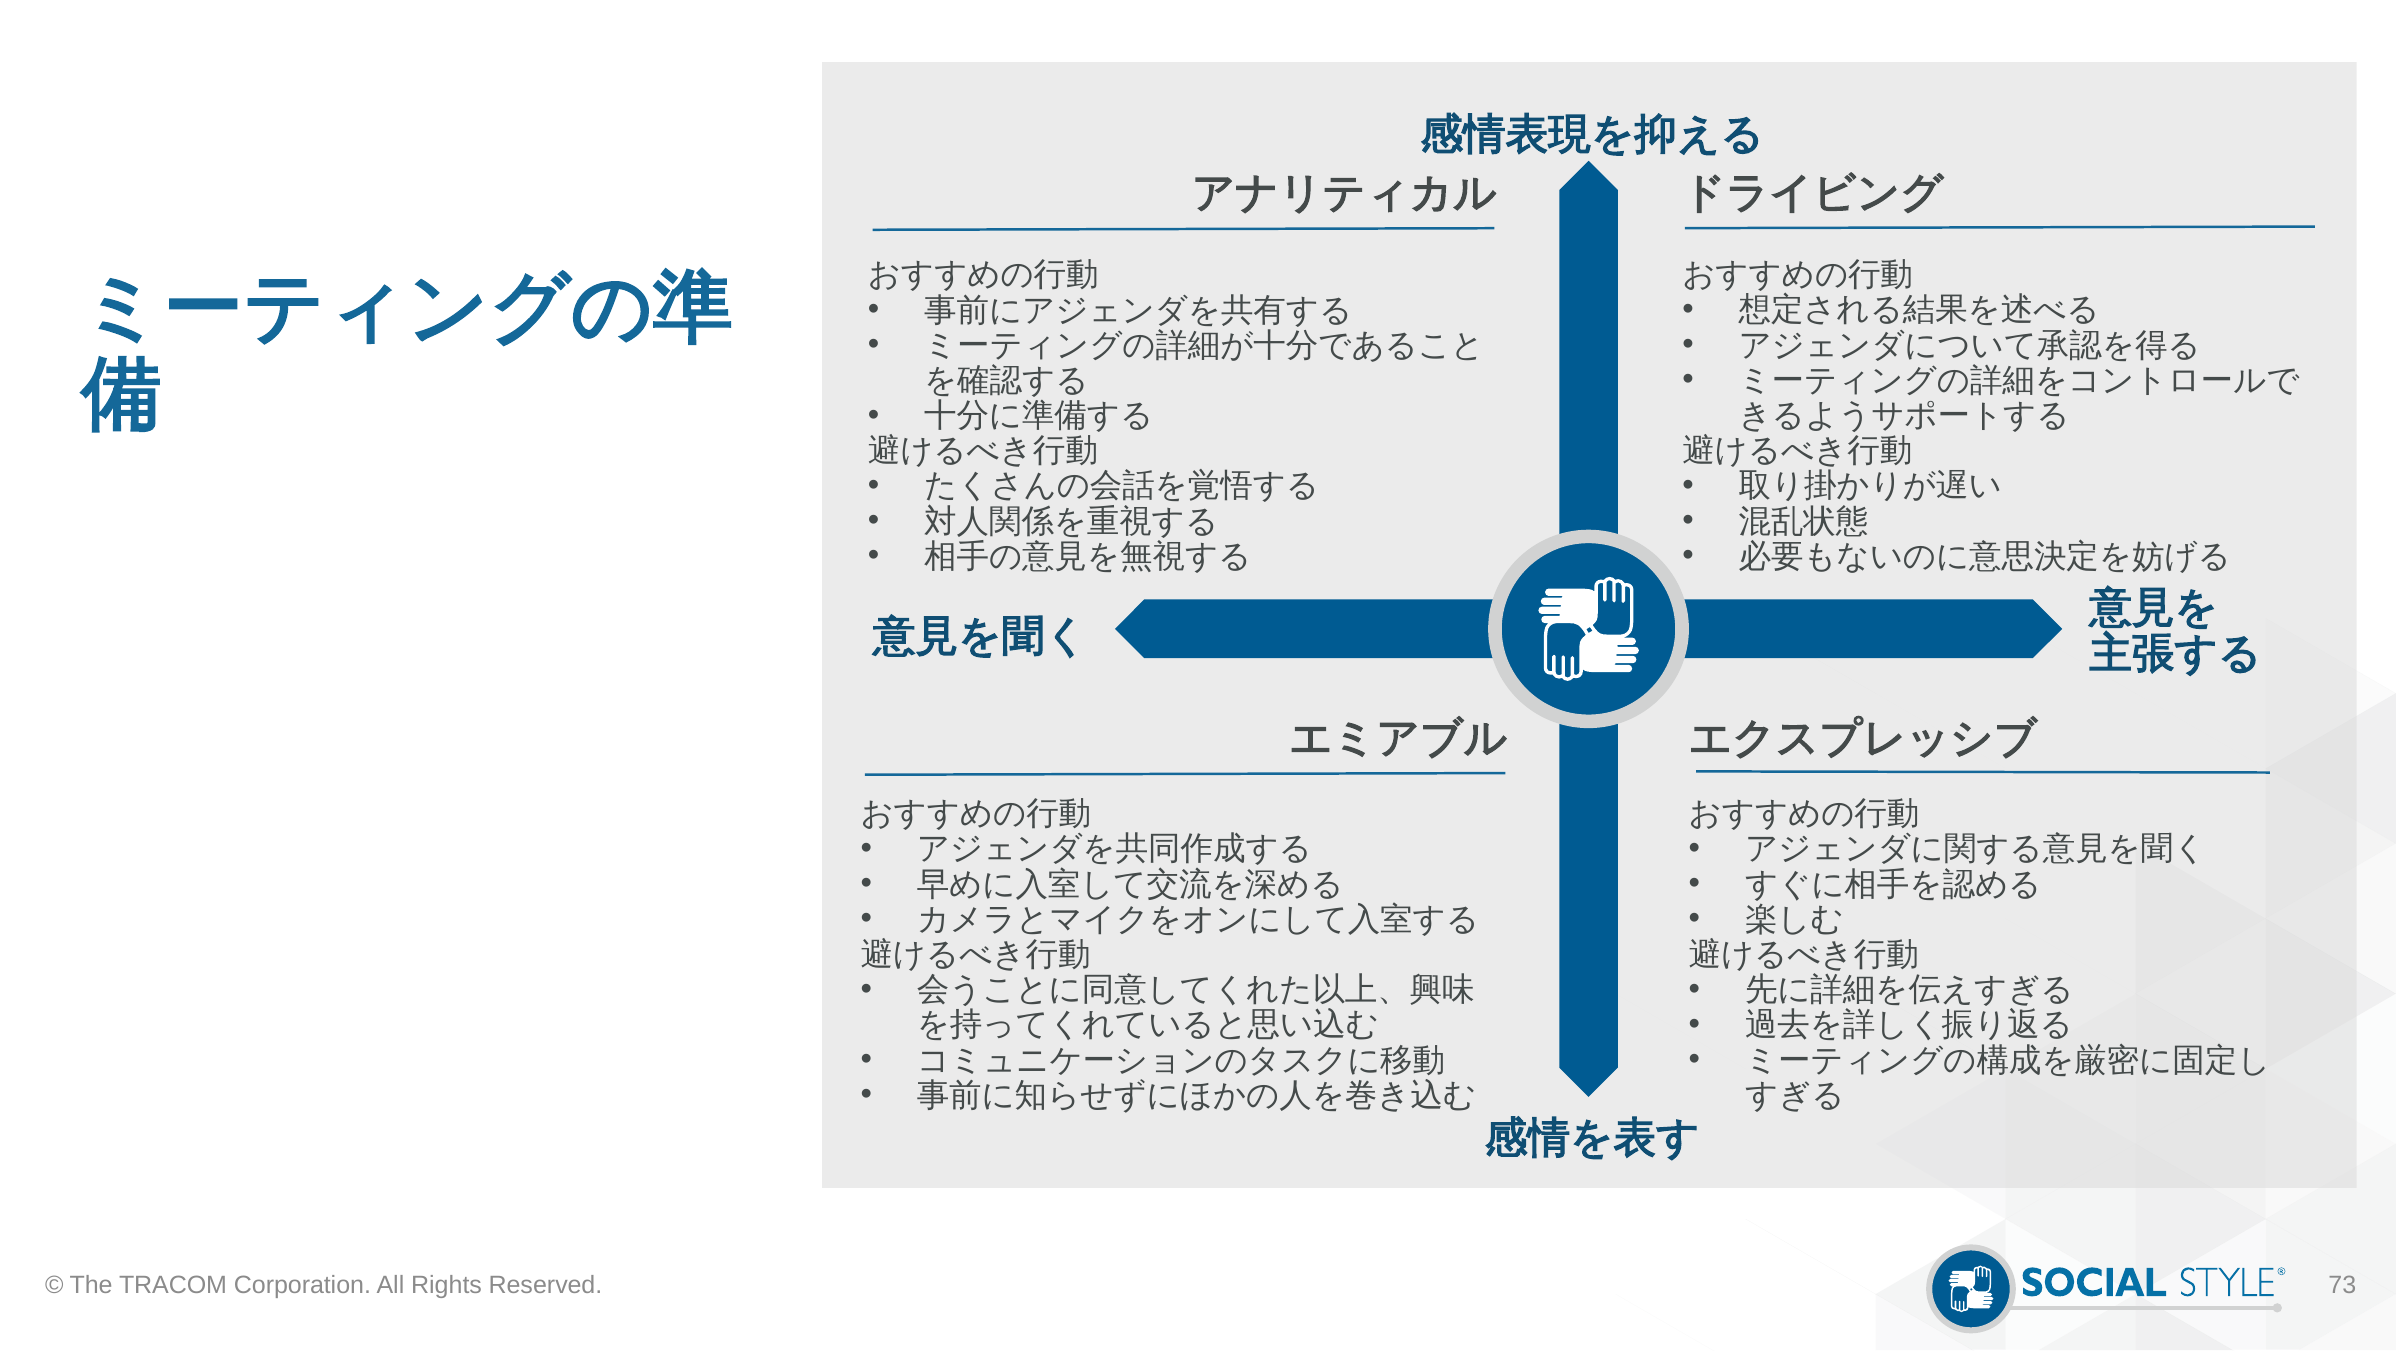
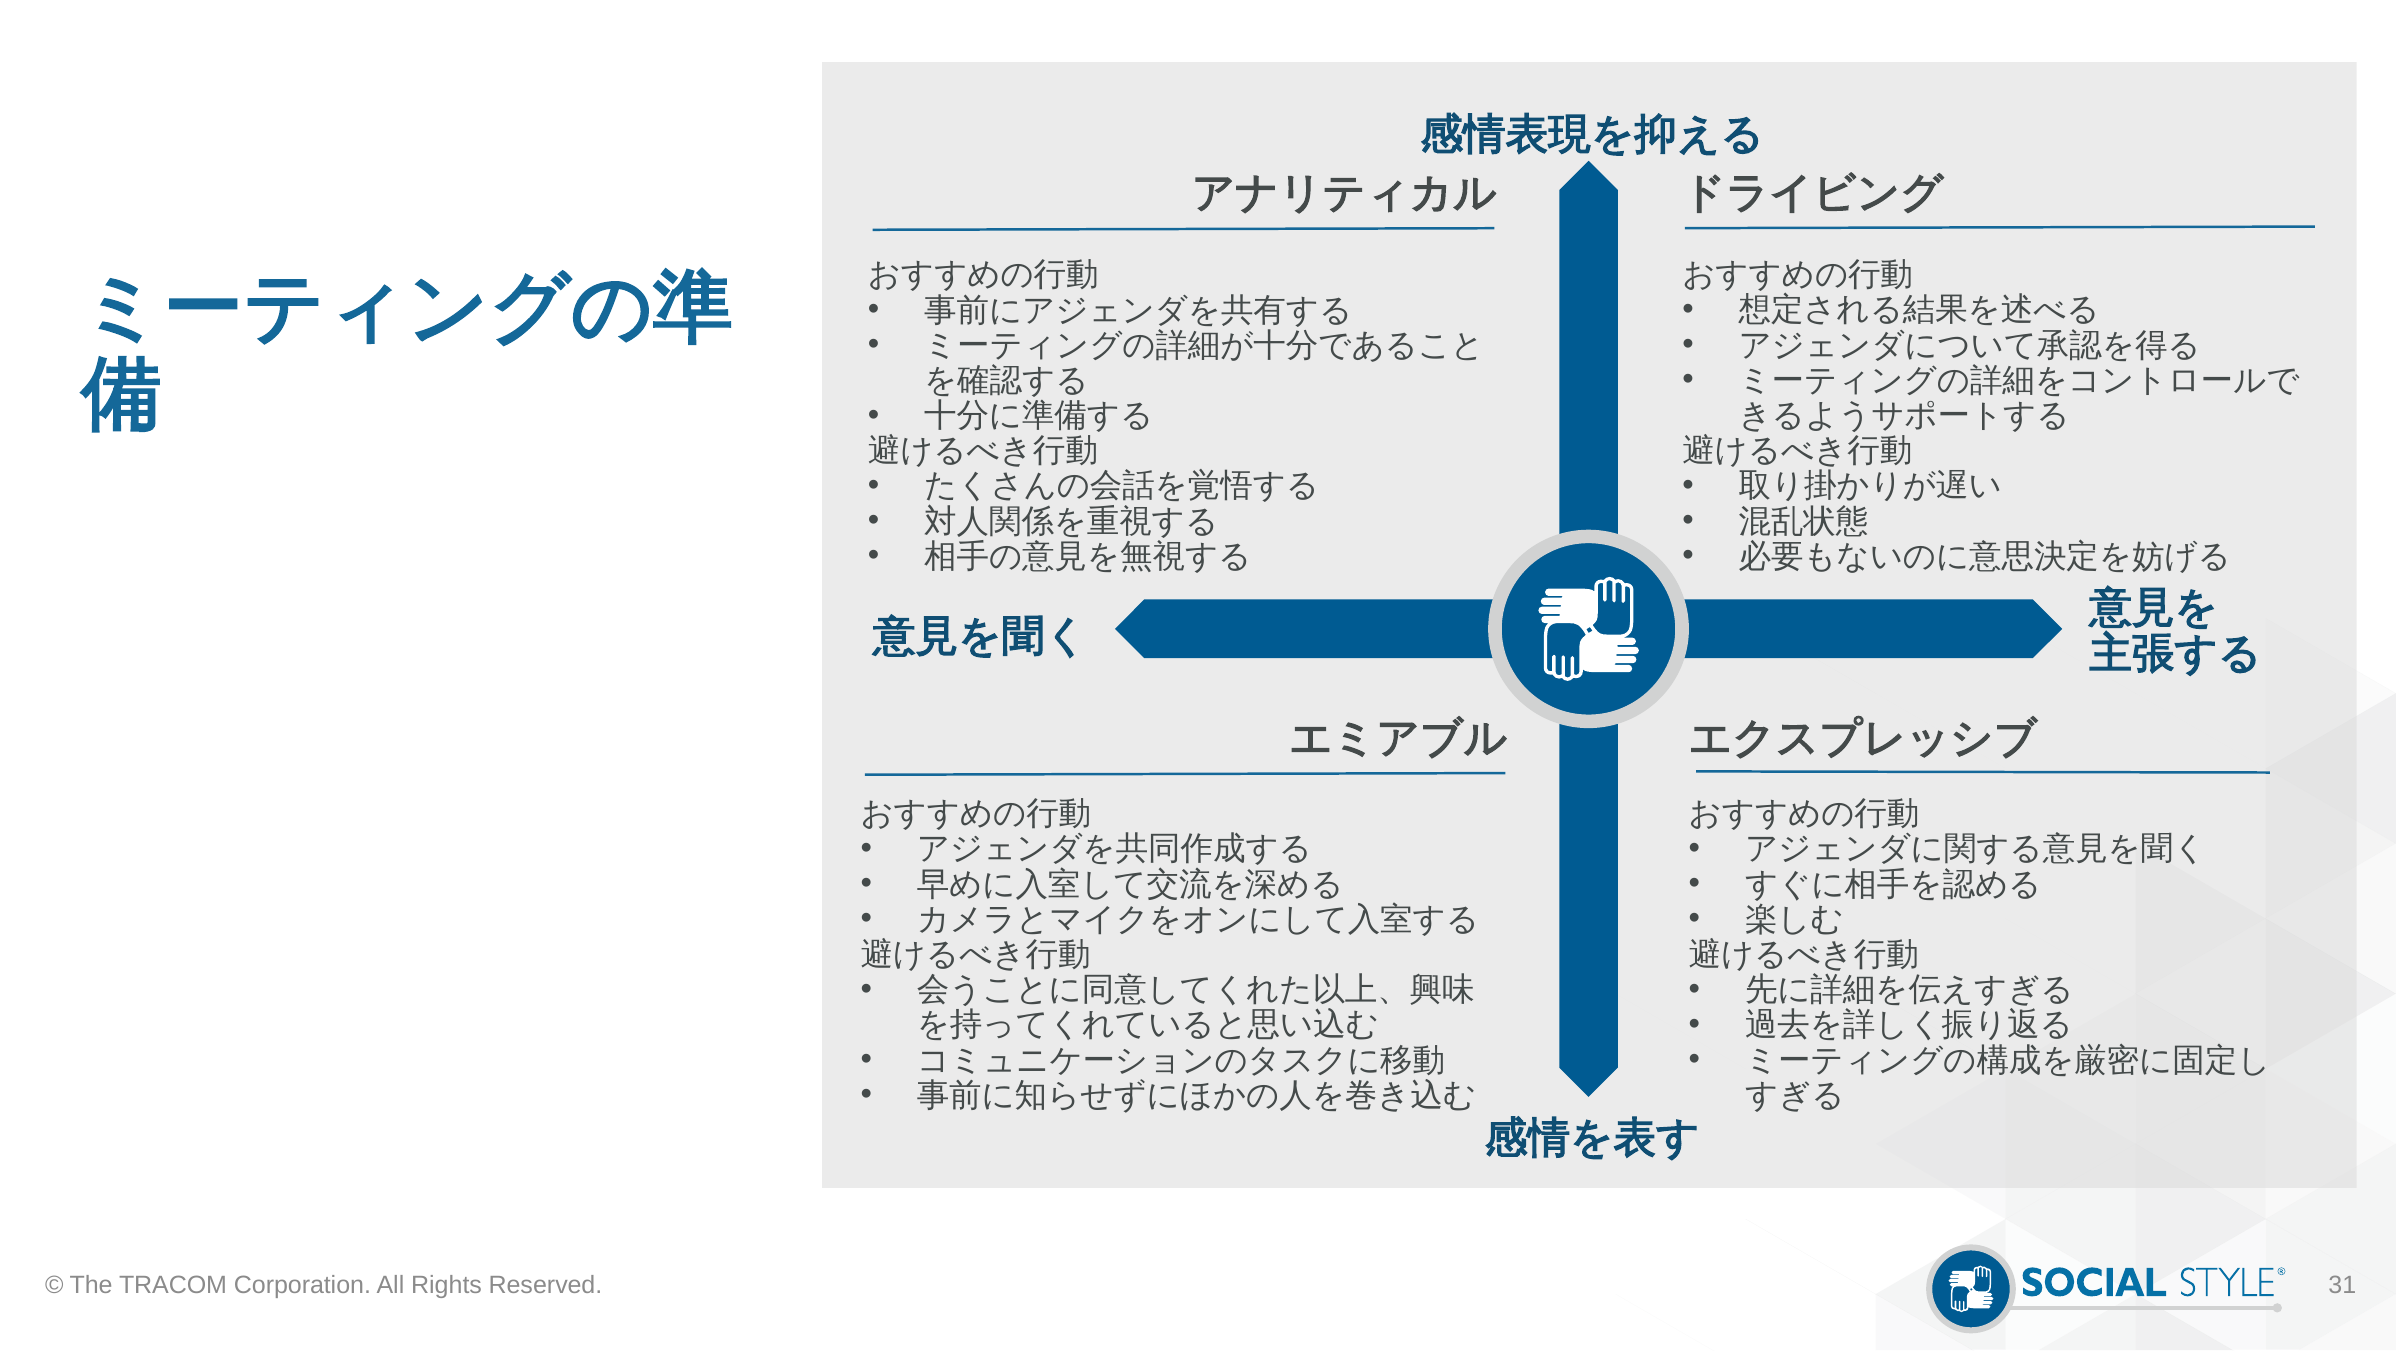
73: 73 -> 31 (2342, 1285)
